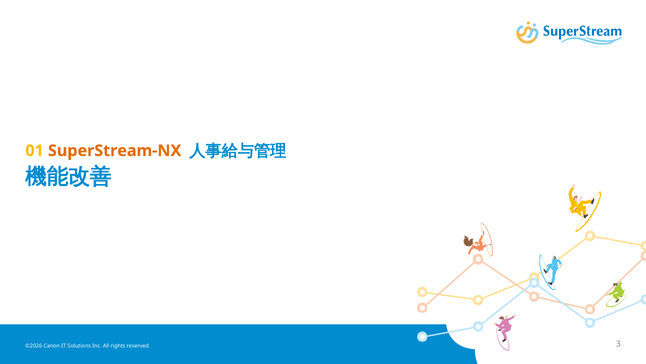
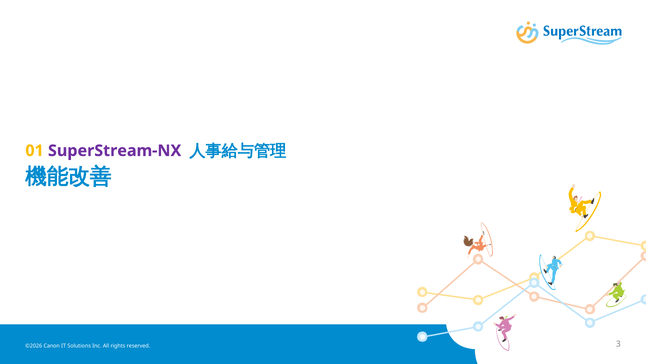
SuperStream-NX colour: orange -> purple (115, 150)
